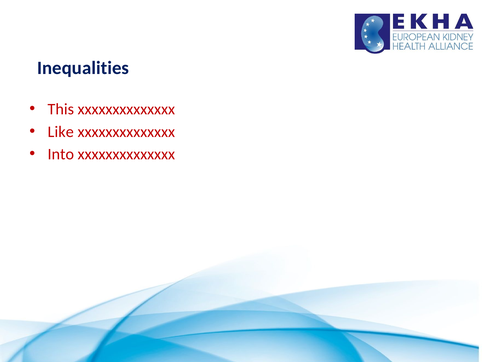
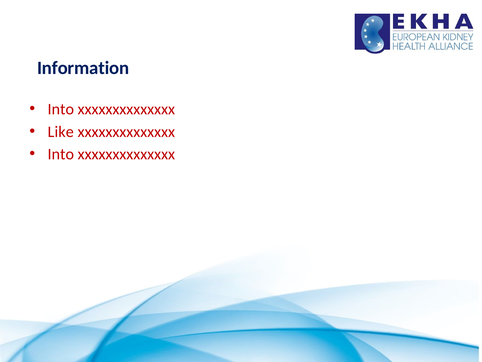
Inequalities: Inequalities -> Information (83, 68)
This: This -> Into (61, 109)
